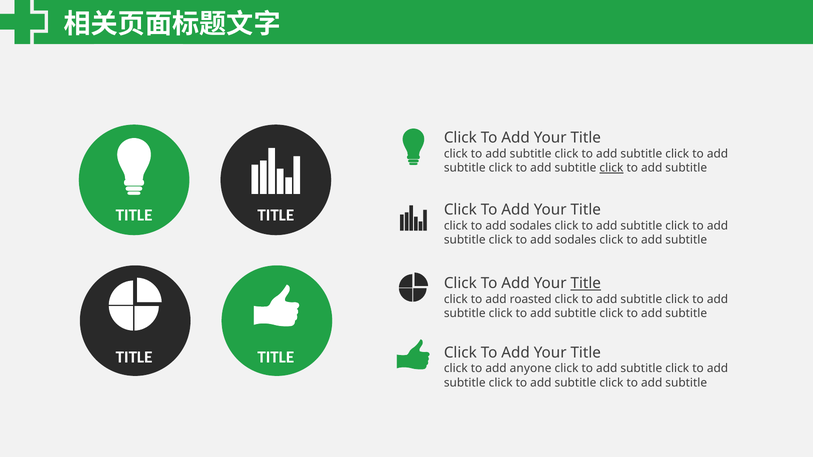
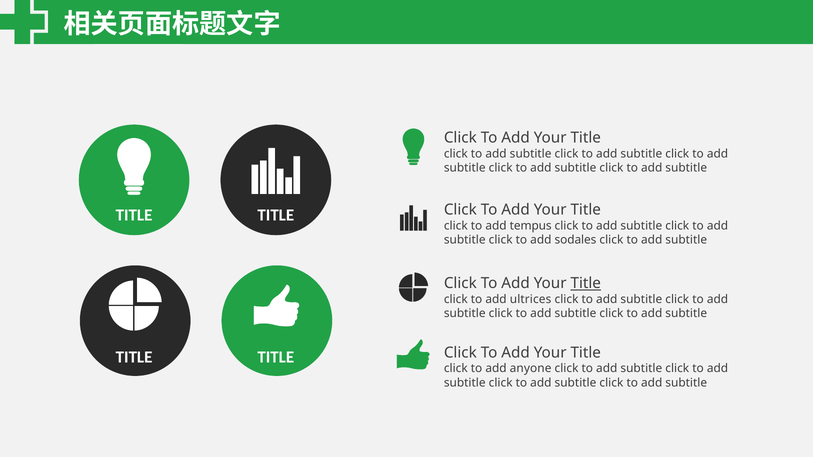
click underline: present -> none (611, 168)
sodales: sodales -> tempus (531, 226)
roasted: roasted -> ultrices (531, 299)
